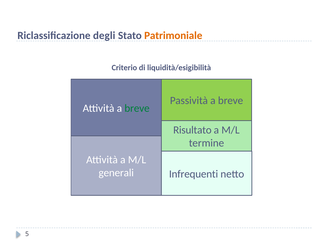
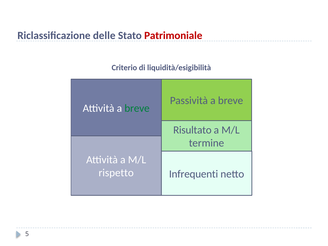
degli: degli -> delle (104, 35)
Patrimoniale colour: orange -> red (173, 35)
generali: generali -> rispetto (116, 173)
